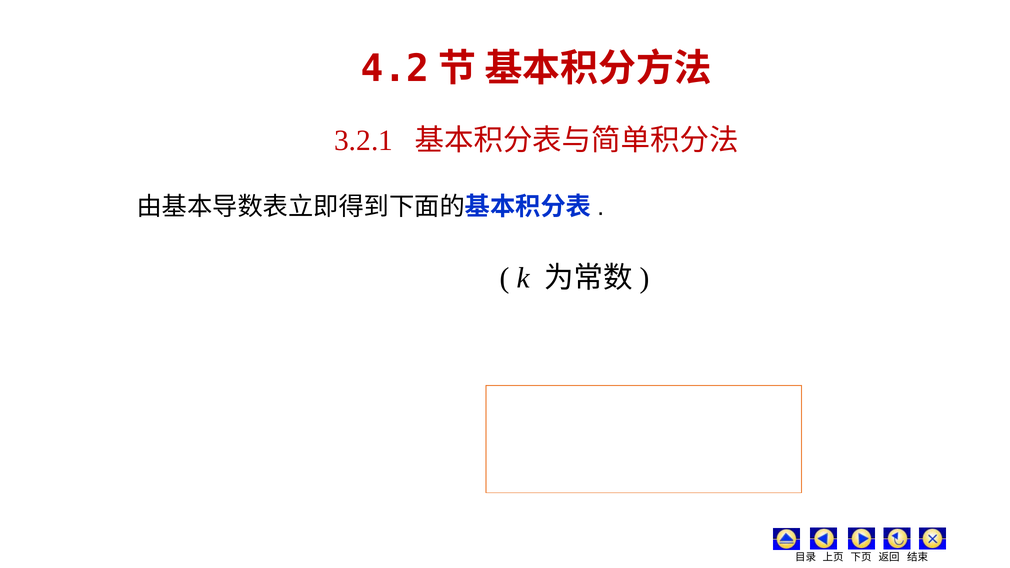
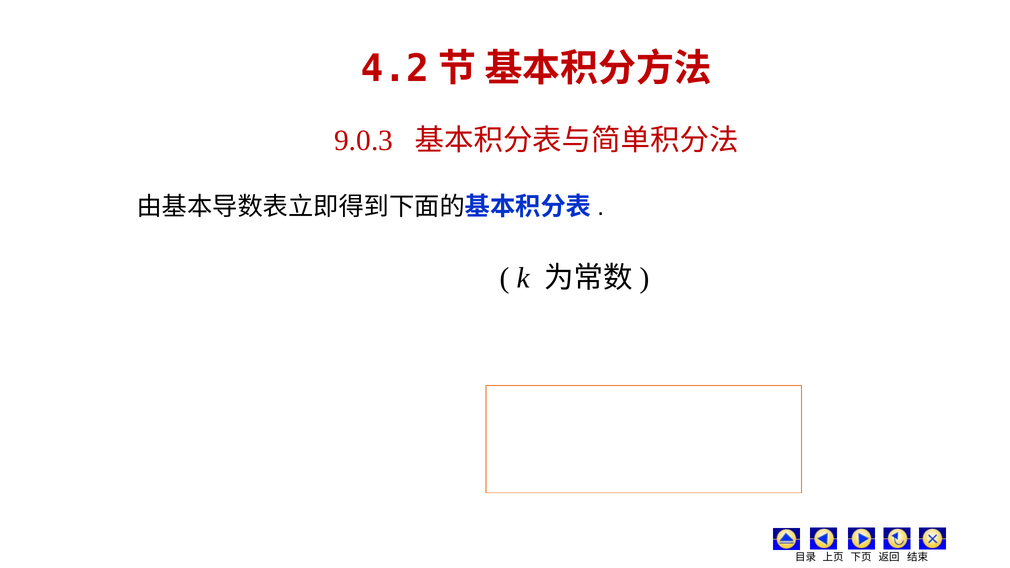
3.2.1: 3.2.1 -> 9.0.3 (364, 140)
